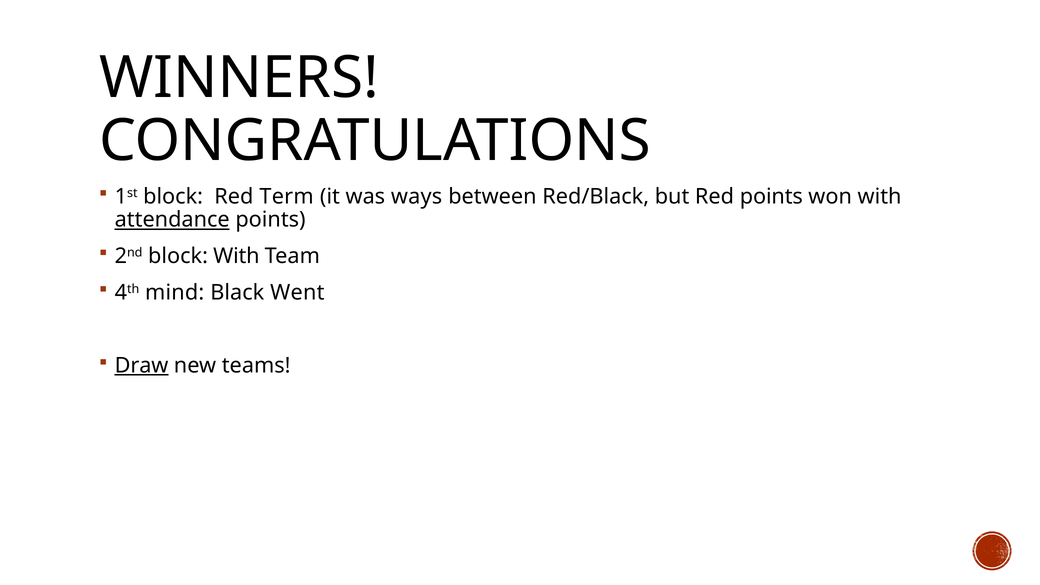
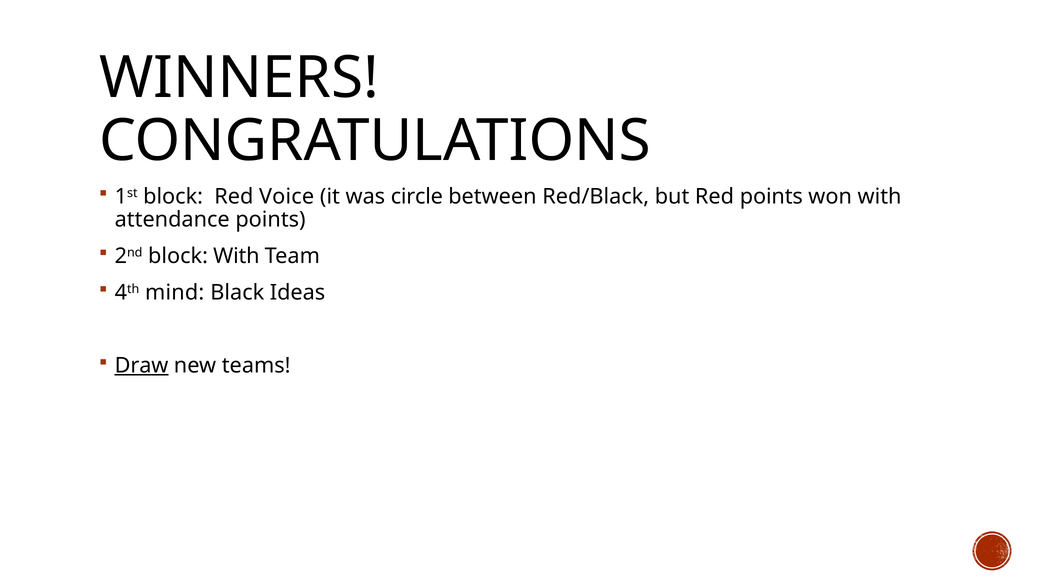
Term: Term -> Voice (287, 196)
ways: ways -> circle (417, 196)
attendance underline: present -> none (172, 220)
Went: Went -> Ideas (297, 293)
